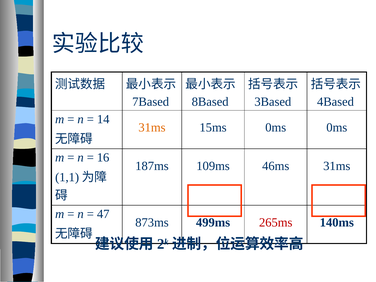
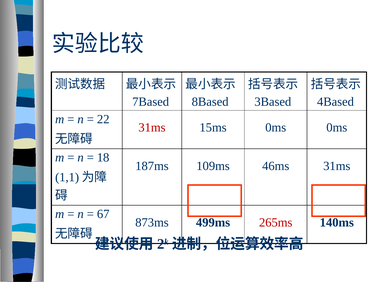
14: 14 -> 22 (103, 119)
31ms colour: orange -> red (152, 128)
16: 16 -> 18 (103, 158)
47: 47 -> 67 (103, 214)
